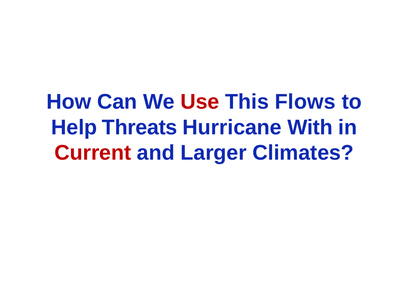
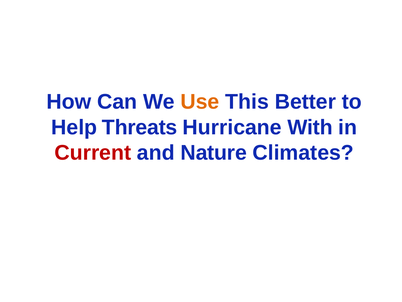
Use colour: red -> orange (200, 102)
Flows: Flows -> Better (305, 102)
Larger: Larger -> Nature (214, 153)
